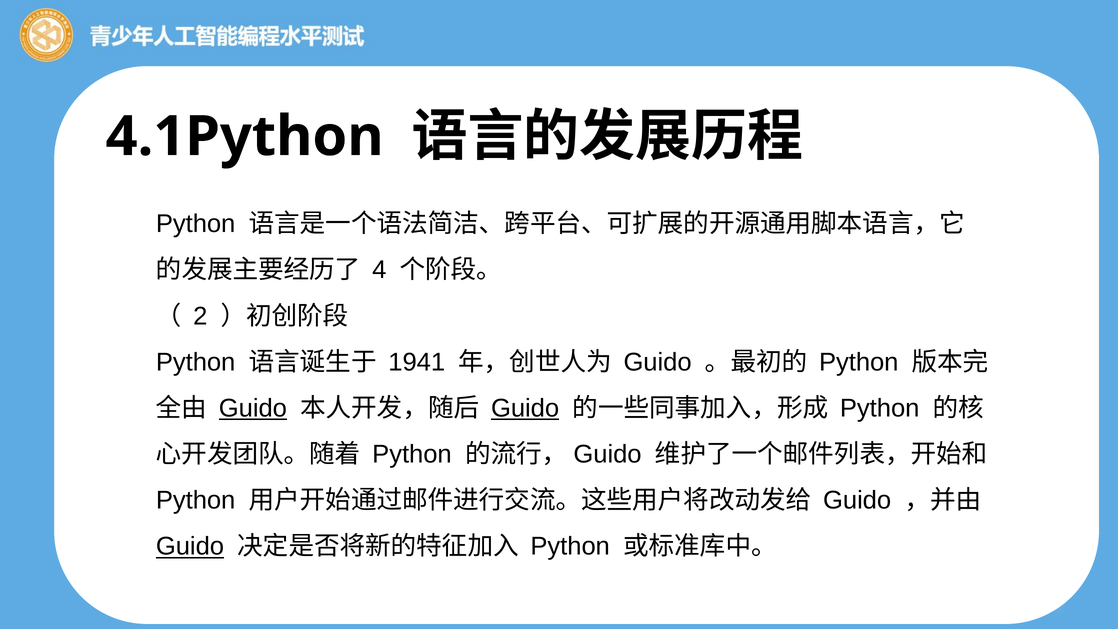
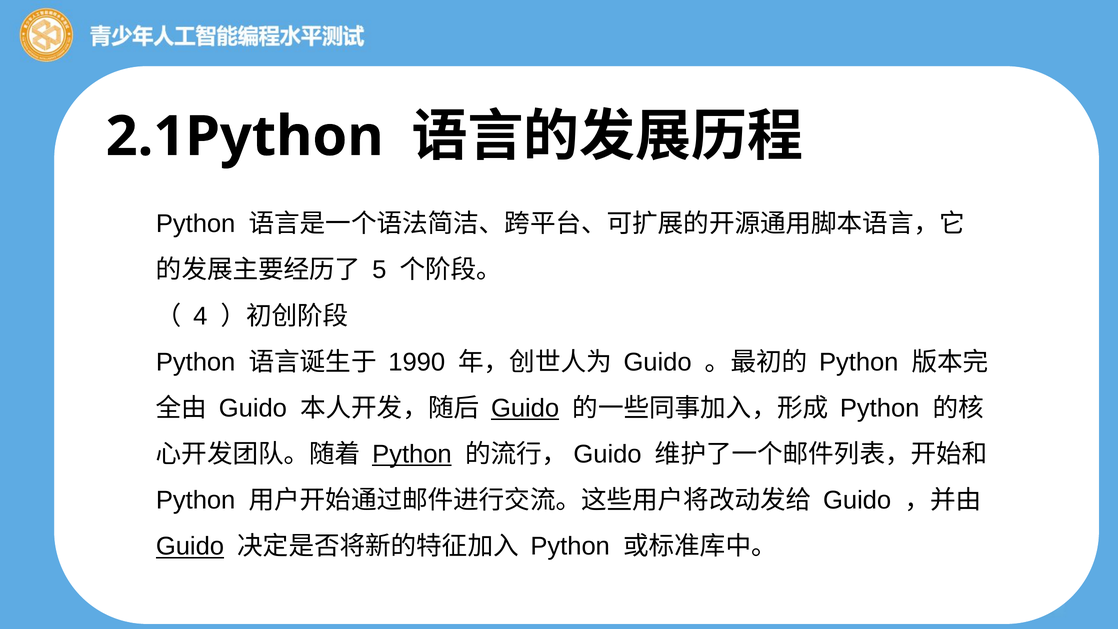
4.1Python: 4.1Python -> 2.1Python (245, 137)
4: 4 -> 5 (379, 270)
2: 2 -> 4 (200, 316)
1941: 1941 -> 1990 (417, 362)
Guido underline: present -> none (253, 408)
Python underline: none -> present (412, 454)
